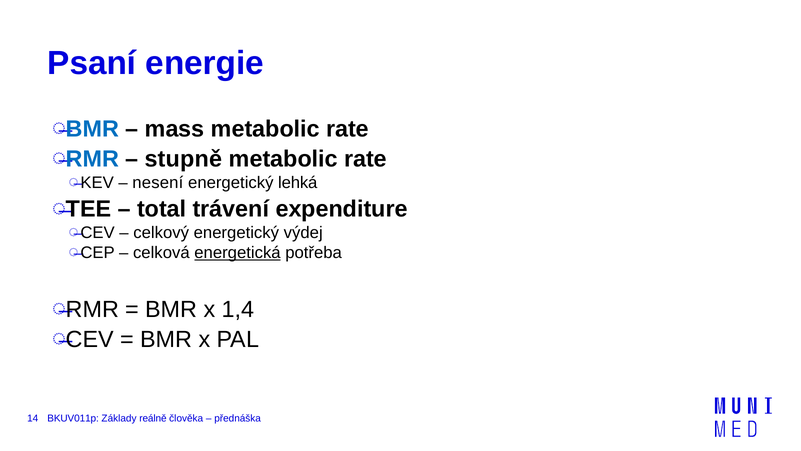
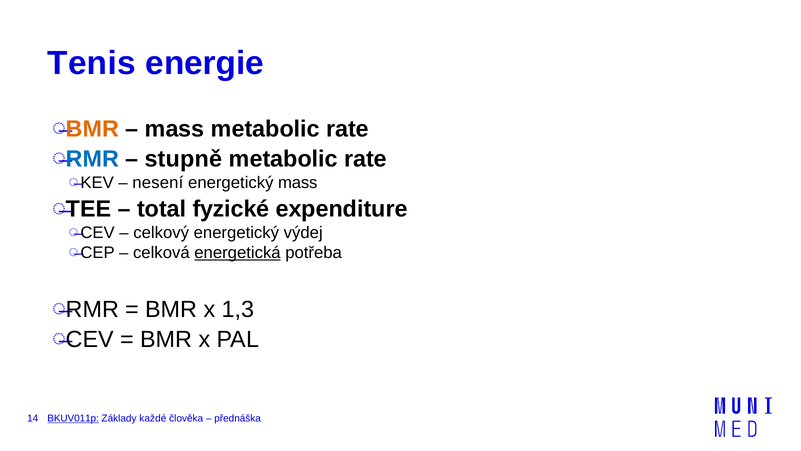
Psaní: Psaní -> Tenis (92, 63)
BMR colour: blue -> orange (92, 129)
energetický lehká: lehká -> mass (298, 182)
trávení: trávení -> fyzické (231, 209)
1,4: 1,4 -> 1,3 (238, 309)
BKUV011p underline: none -> present (73, 418)
reálně: reálně -> každé (153, 418)
